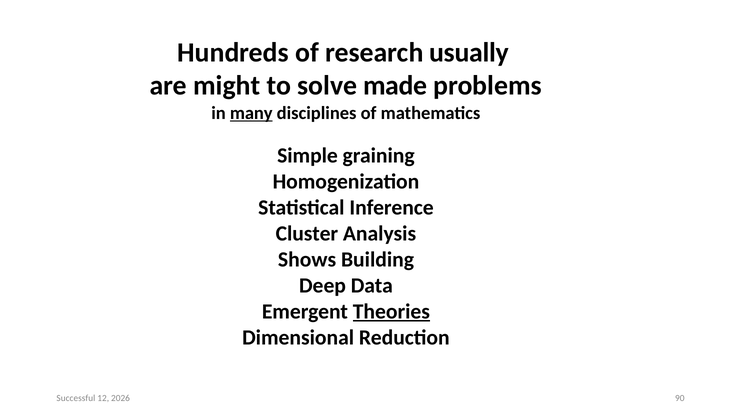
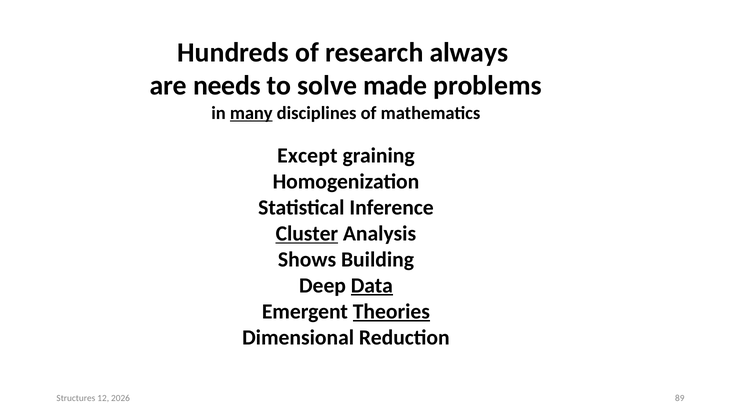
usually: usually -> always (469, 52)
might: might -> needs (227, 86)
Simple: Simple -> Except (307, 156)
Cluster underline: none -> present (307, 234)
Data underline: none -> present (372, 285)
Successful: Successful -> Structures (76, 398)
90: 90 -> 89 (680, 398)
